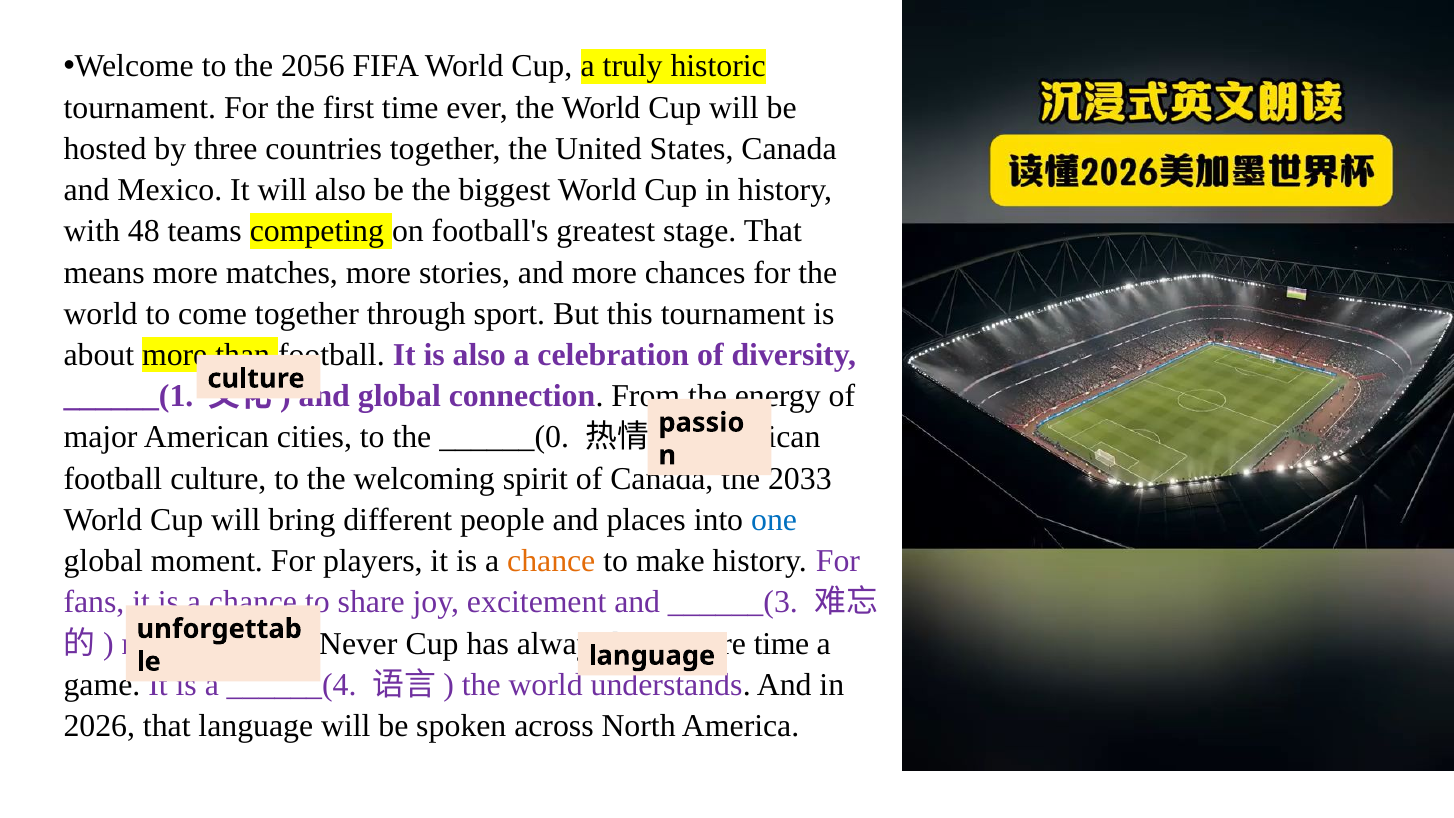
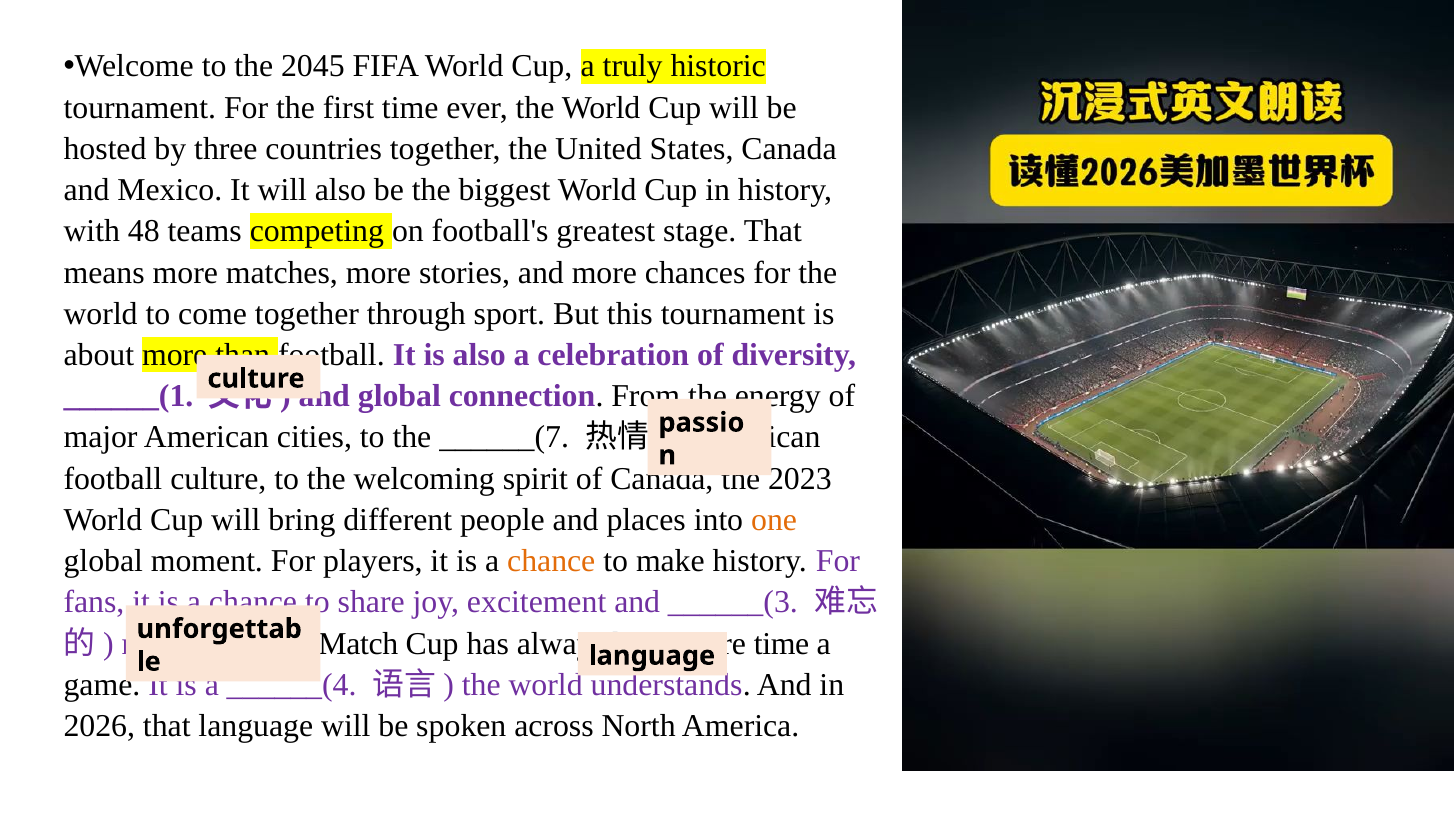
2056: 2056 -> 2045 (313, 66)
______(0: ______(0 -> ______(7 (504, 437)
2033: 2033 -> 2023 (800, 479)
one colour: blue -> orange (774, 520)
Never: Never -> Match (358, 643)
